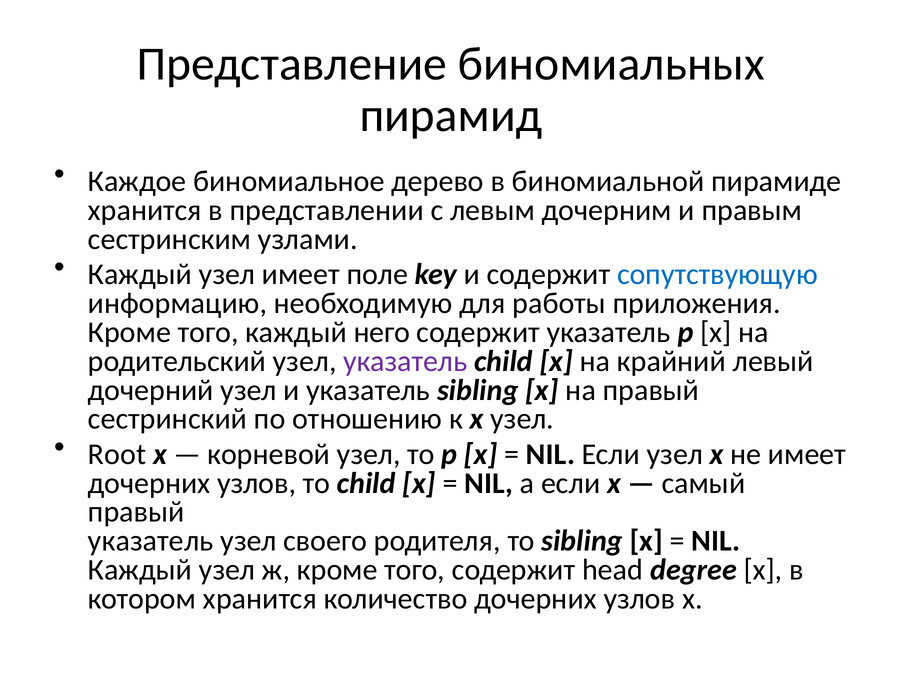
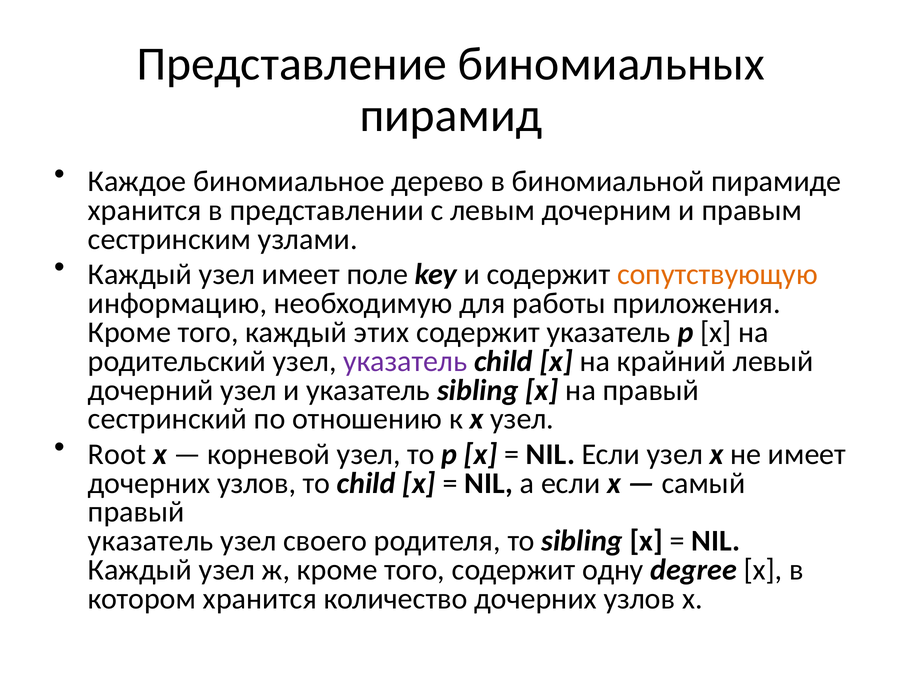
сопутствующую colour: blue -> orange (717, 274)
него: него -> этих (382, 332)
head: head -> одну (613, 569)
